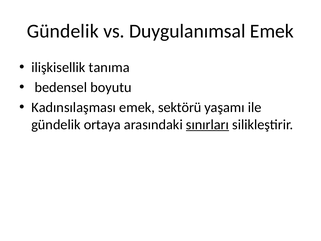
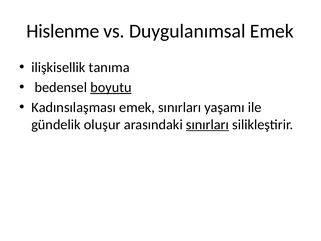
Gündelik: Gündelik -> Hislenme (63, 31)
boyutu underline: none -> present (111, 87)
emek sektörü: sektörü -> sınırları (180, 107)
ortaya: ortaya -> oluşur (102, 124)
